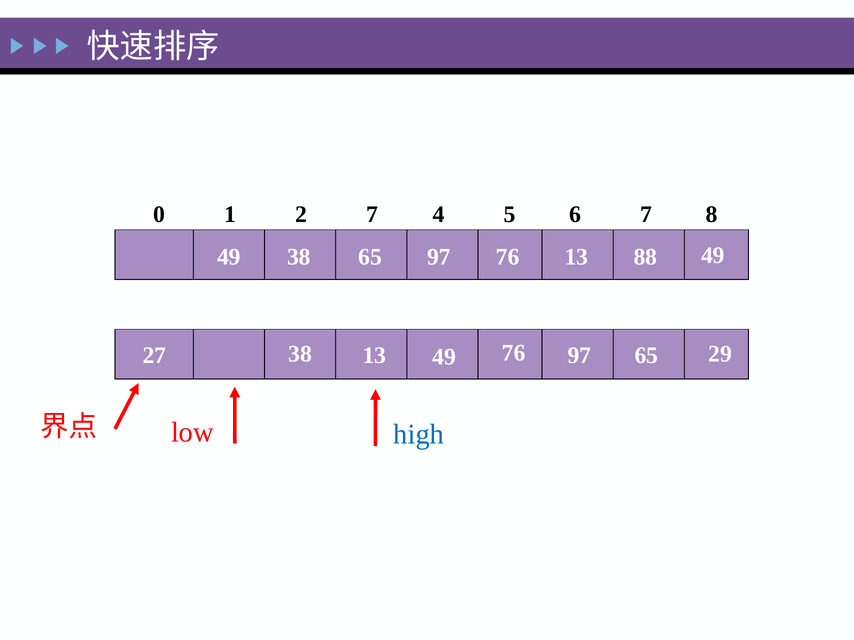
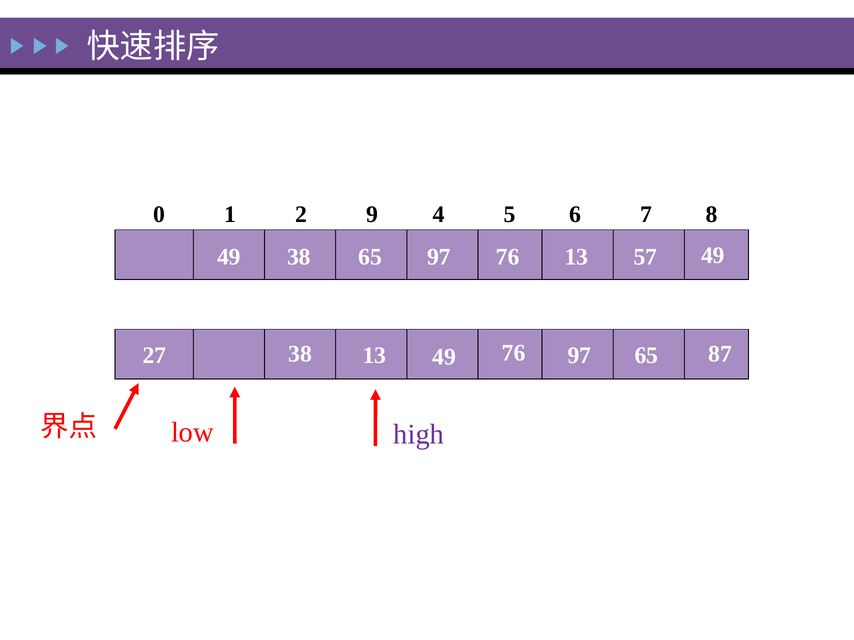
2 7: 7 -> 9 (372, 214)
88: 88 -> 57 (645, 257)
29: 29 -> 87 (720, 354)
high colour: blue -> purple (419, 435)
